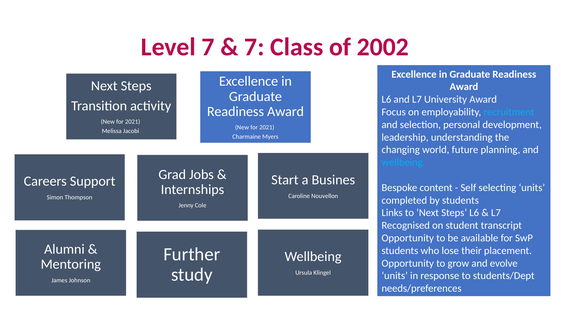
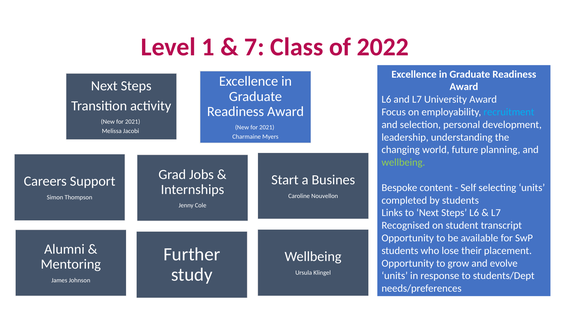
Level 7: 7 -> 1 (208, 47)
2002: 2002 -> 2022 (383, 47)
wellbeing colour: light blue -> light green (403, 163)
